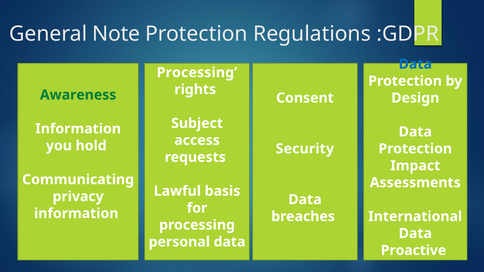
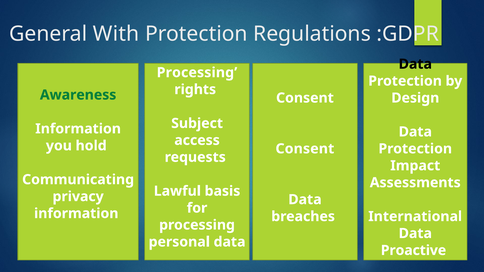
Note: Note -> With (116, 34)
Data colour: blue -> black (415, 64)
Security: Security -> Consent (305, 149)
